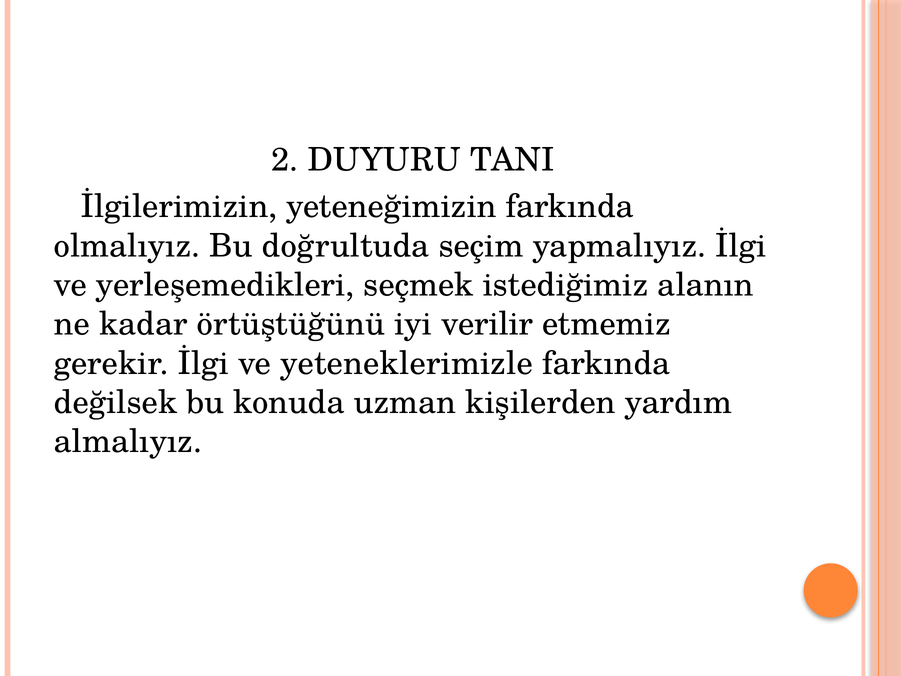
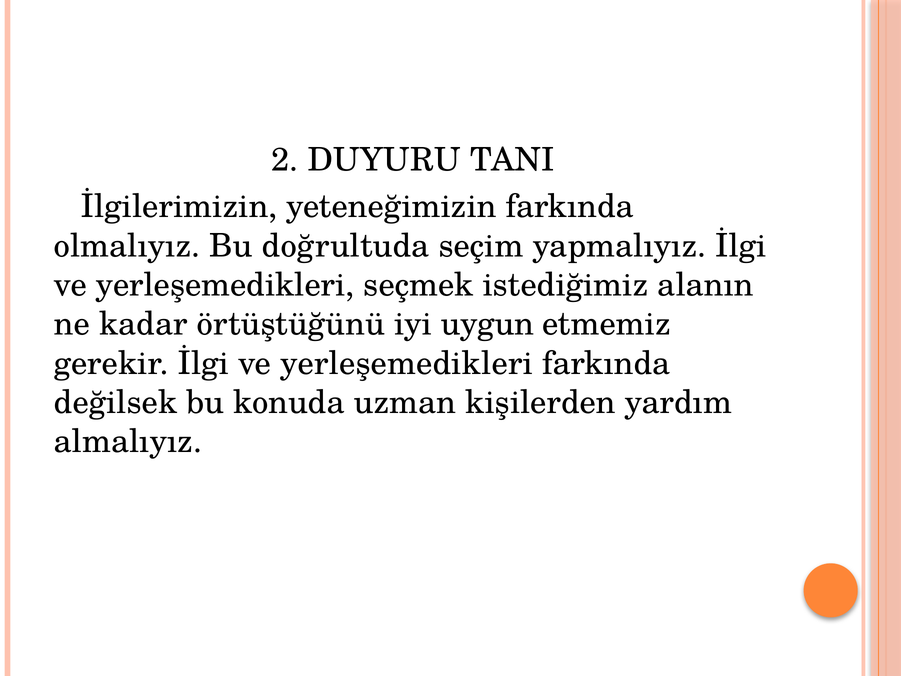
verilir: verilir -> uygun (487, 324)
gerekir İlgi ve yeteneklerimizle: yeteneklerimizle -> yerleşemedikleri (407, 363)
